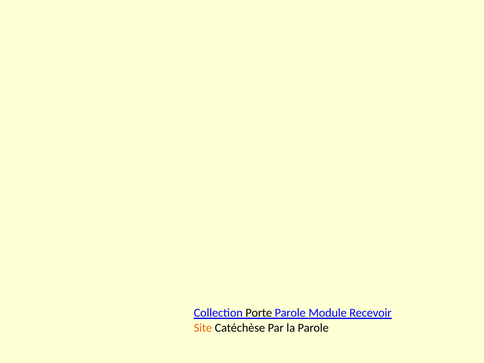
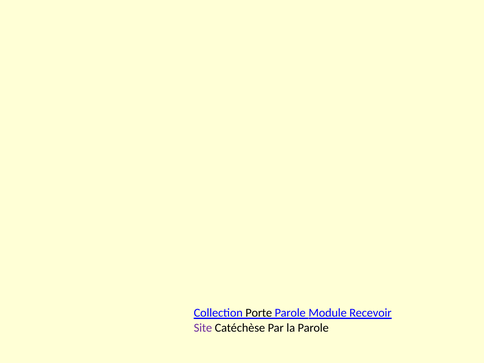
Site colour: orange -> purple (203, 328)
